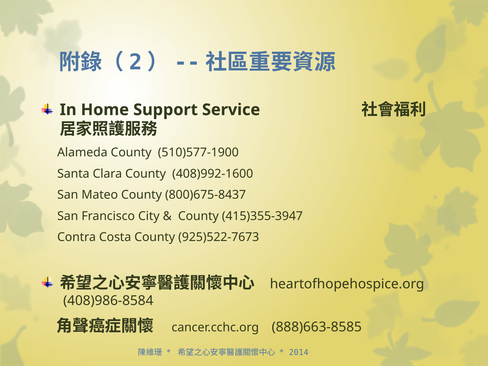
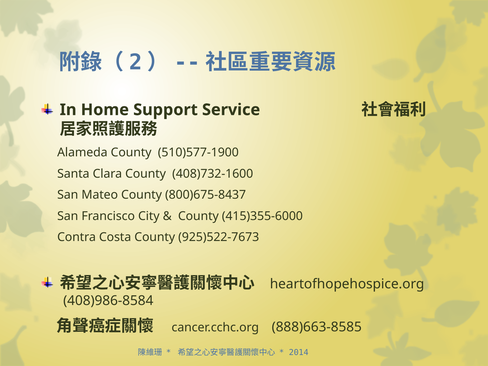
408)992-1600: 408)992-1600 -> 408)732-1600 (213, 174)
415)355-3947: 415)355-3947 -> 415)355-6000 (262, 216)
